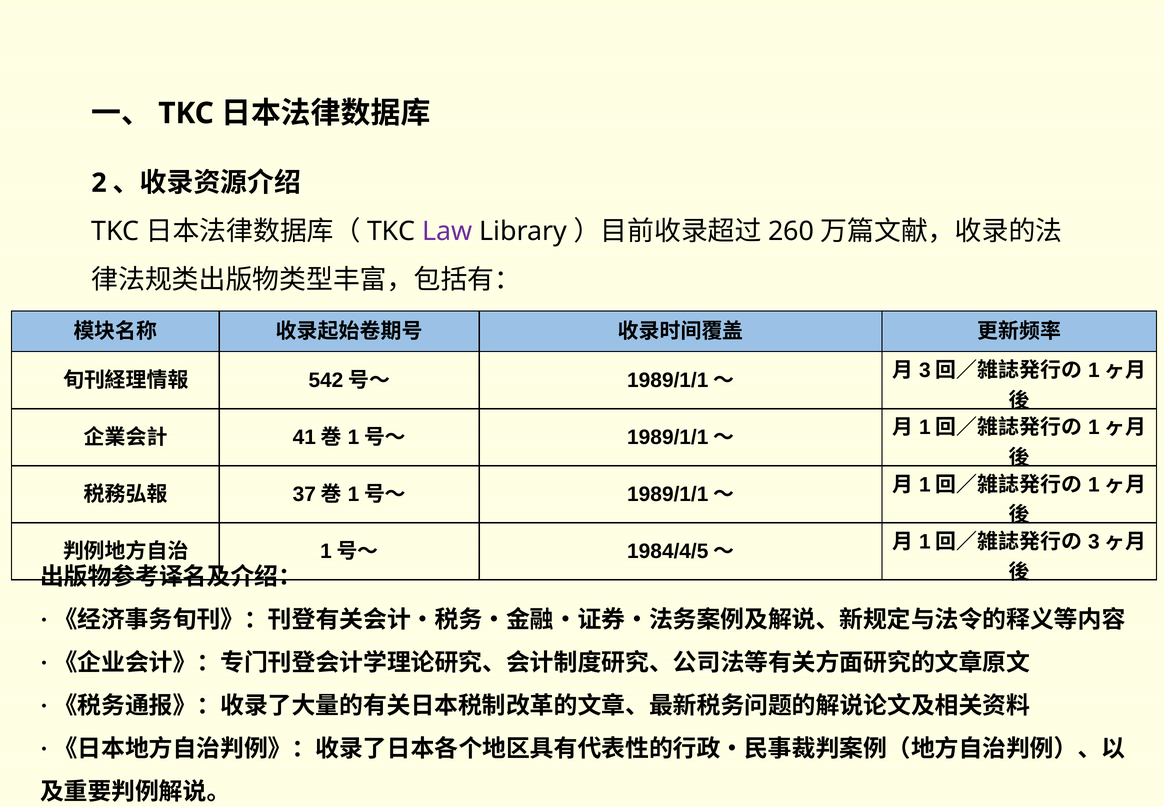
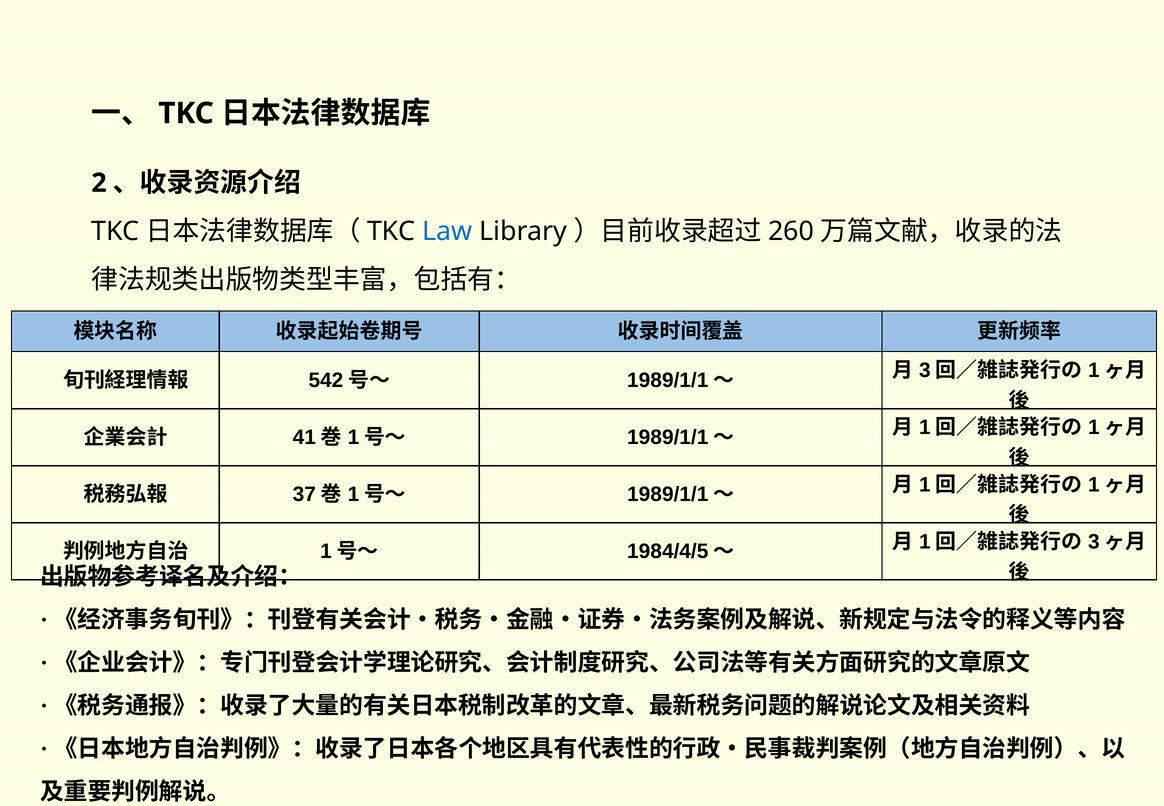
Law colour: purple -> blue (447, 231)
